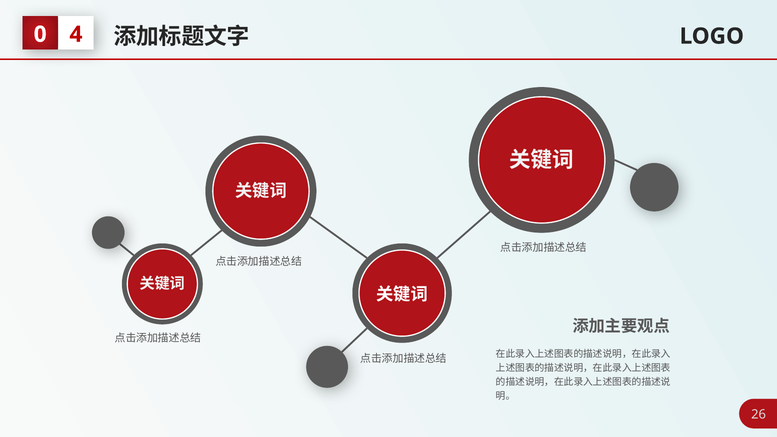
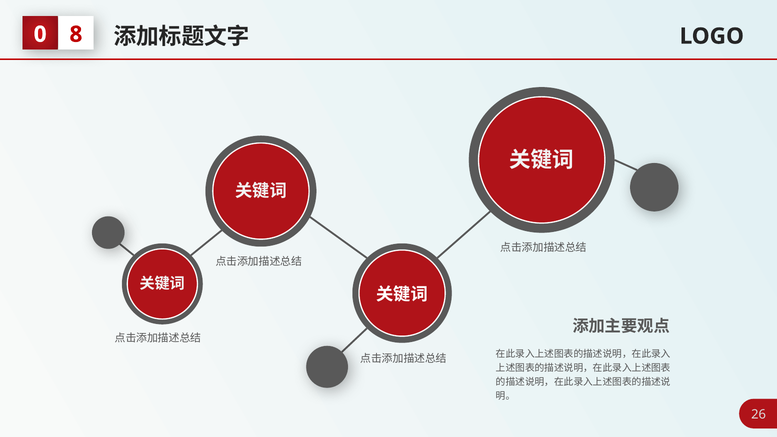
4: 4 -> 8 (76, 34)
